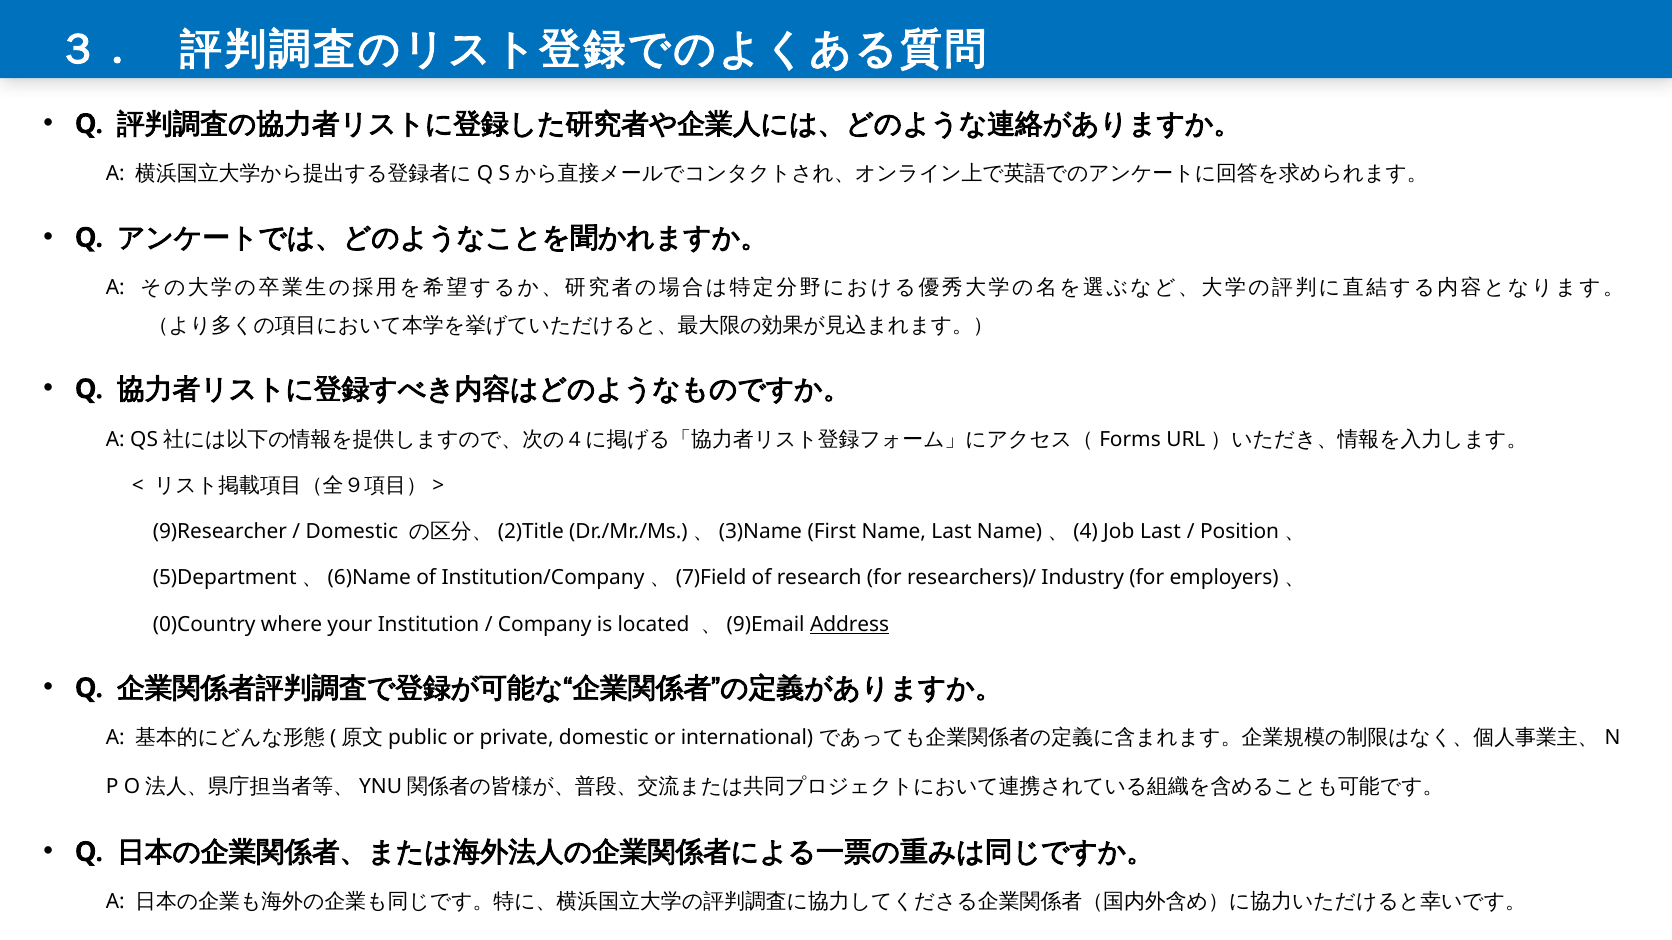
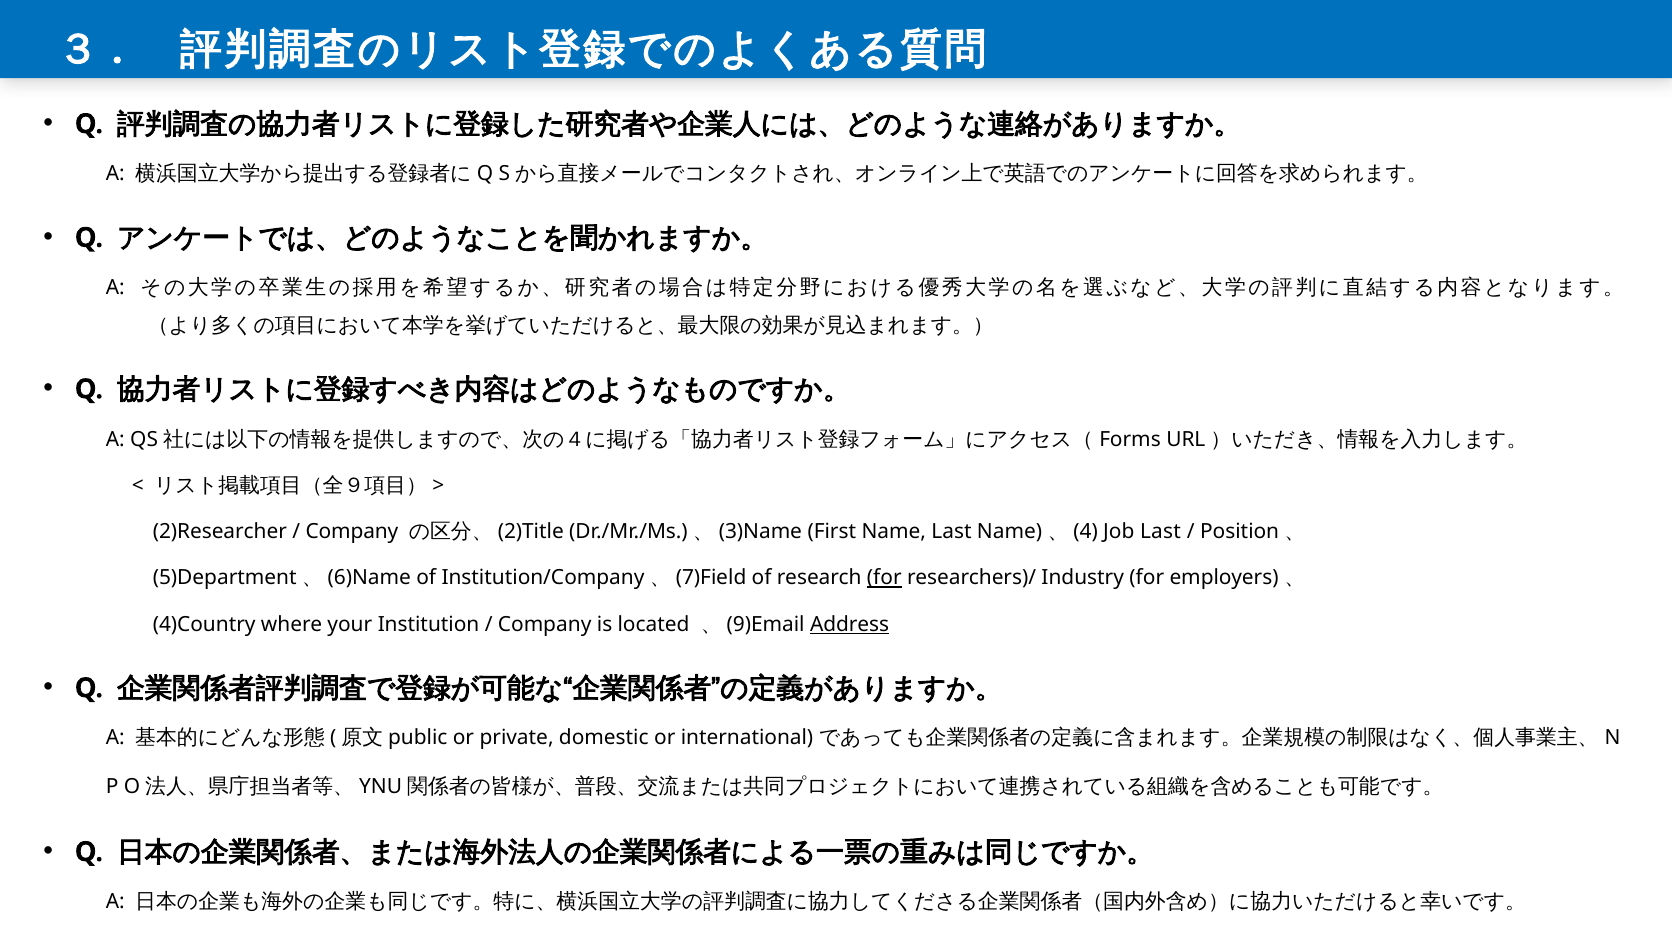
9)Researcher: 9)Researcher -> 2)Researcher (220, 532)
Domestic: Domestic -> Company (352, 532)
for underline: none -> present (884, 578)
0)Country: 0)Country -> 4)Country (204, 625)
